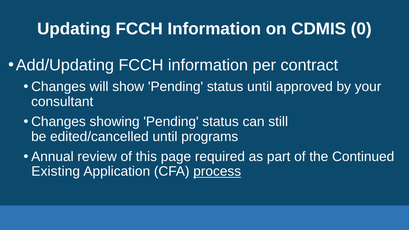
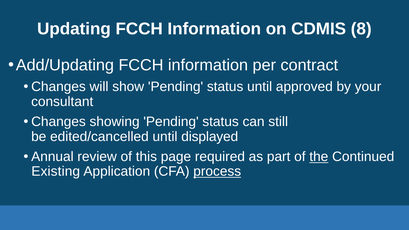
0: 0 -> 8 (361, 29)
programs: programs -> displayed (210, 137)
the underline: none -> present (319, 157)
